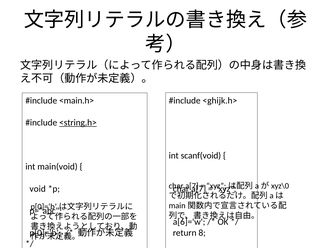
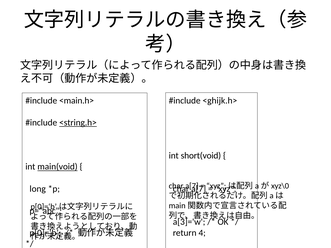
scanf(void: scanf(void -> short(void (201, 156)
main(void underline: none -> present (57, 167)
void: void -> long (38, 189)
a[6]='w: a[6]='w -> a[3]='w (189, 222)
8: 8 -> 4 (202, 233)
